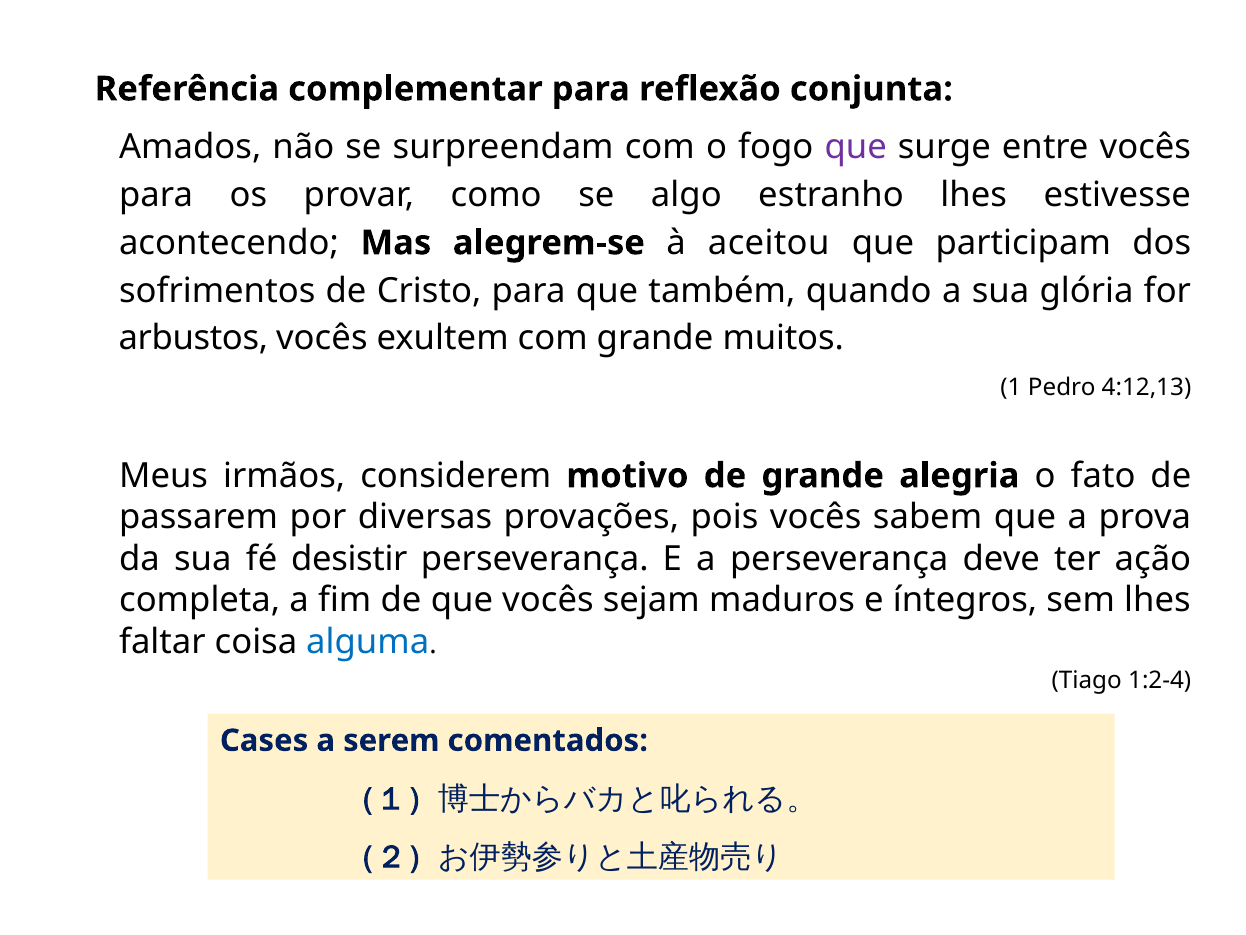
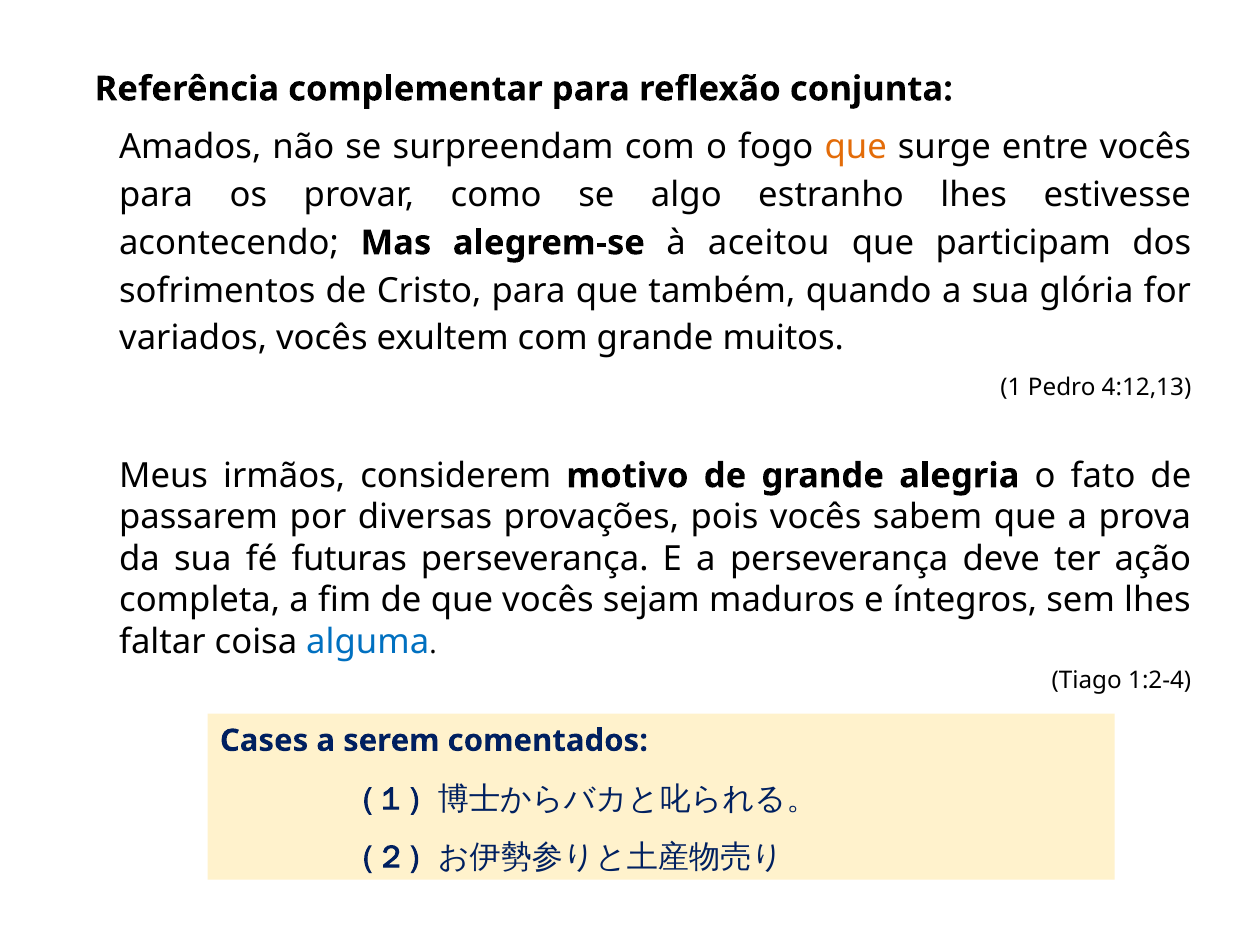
que colour: purple -> orange (856, 147)
arbustos: arbustos -> variados (193, 338)
desistir: desistir -> futuras (349, 559)
